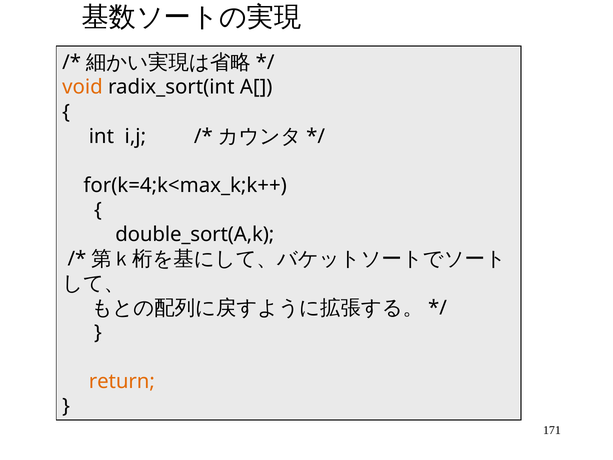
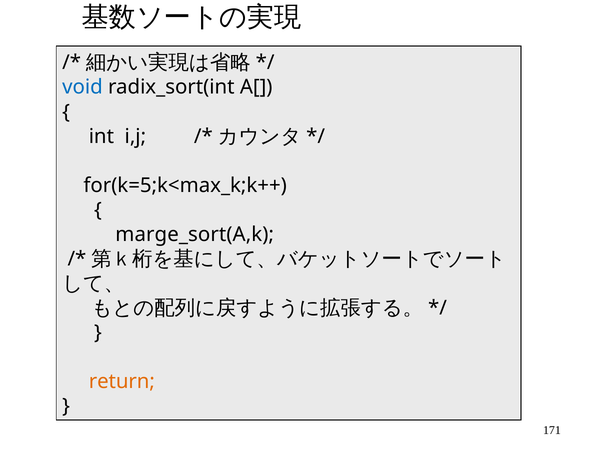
void colour: orange -> blue (82, 87)
for(k=4;k<max_k;k++: for(k=4;k<max_k;k++ -> for(k=5;k<max_k;k++ (185, 185)
double_sort(A,k: double_sort(A,k -> marge_sort(A,k (195, 234)
